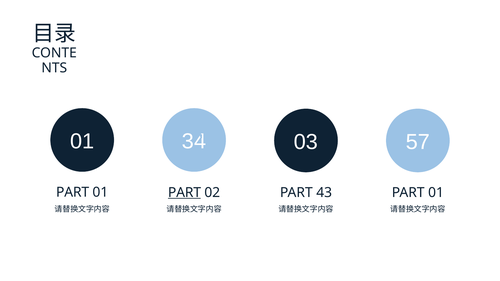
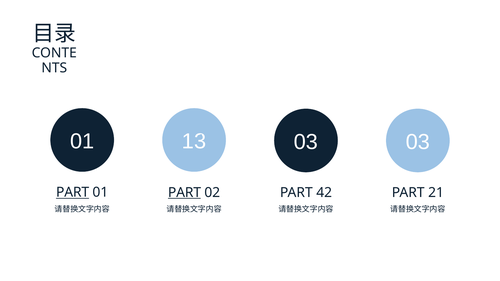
34: 34 -> 13 (194, 142)
03 57: 57 -> 03 (418, 142)
PART underline: none -> present (73, 193)
43: 43 -> 42 (324, 193)
01: 01 -> 21 (436, 193)
